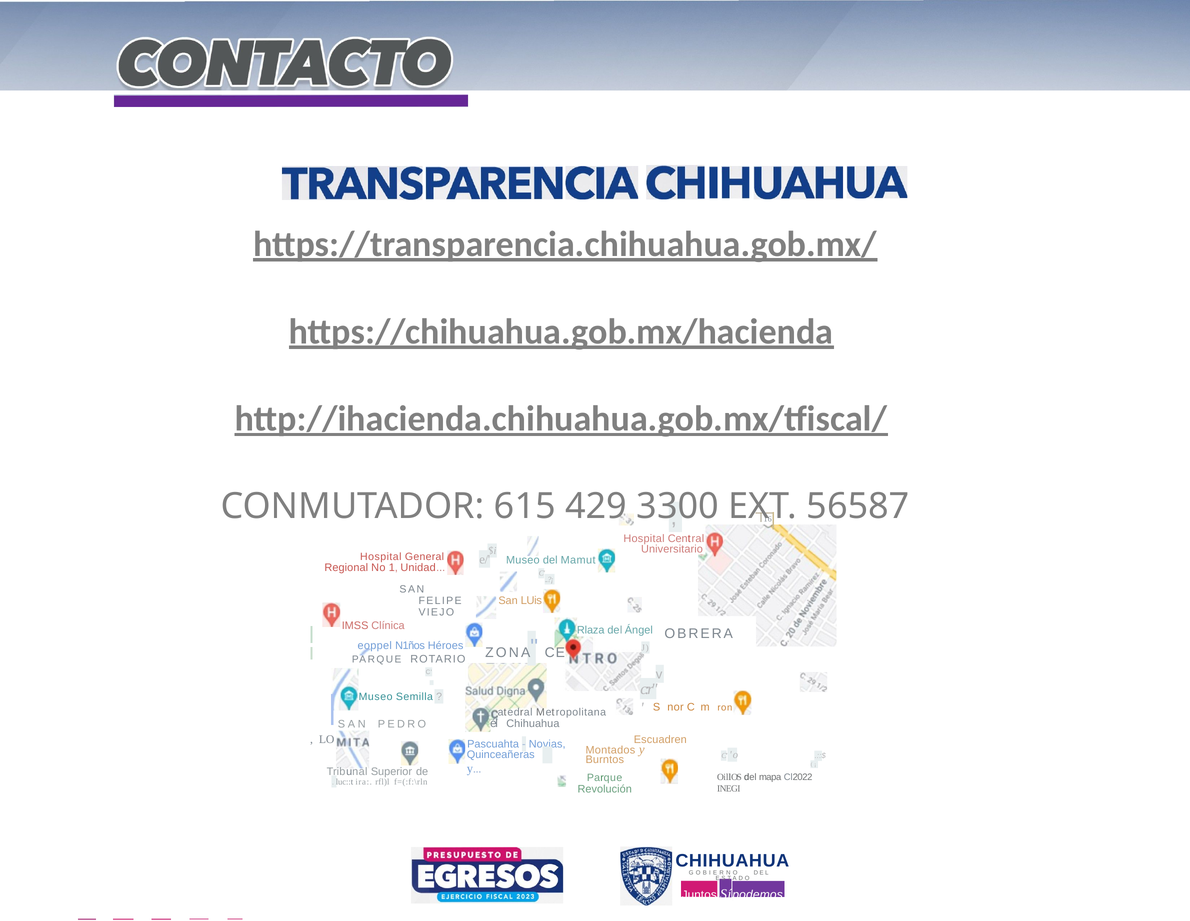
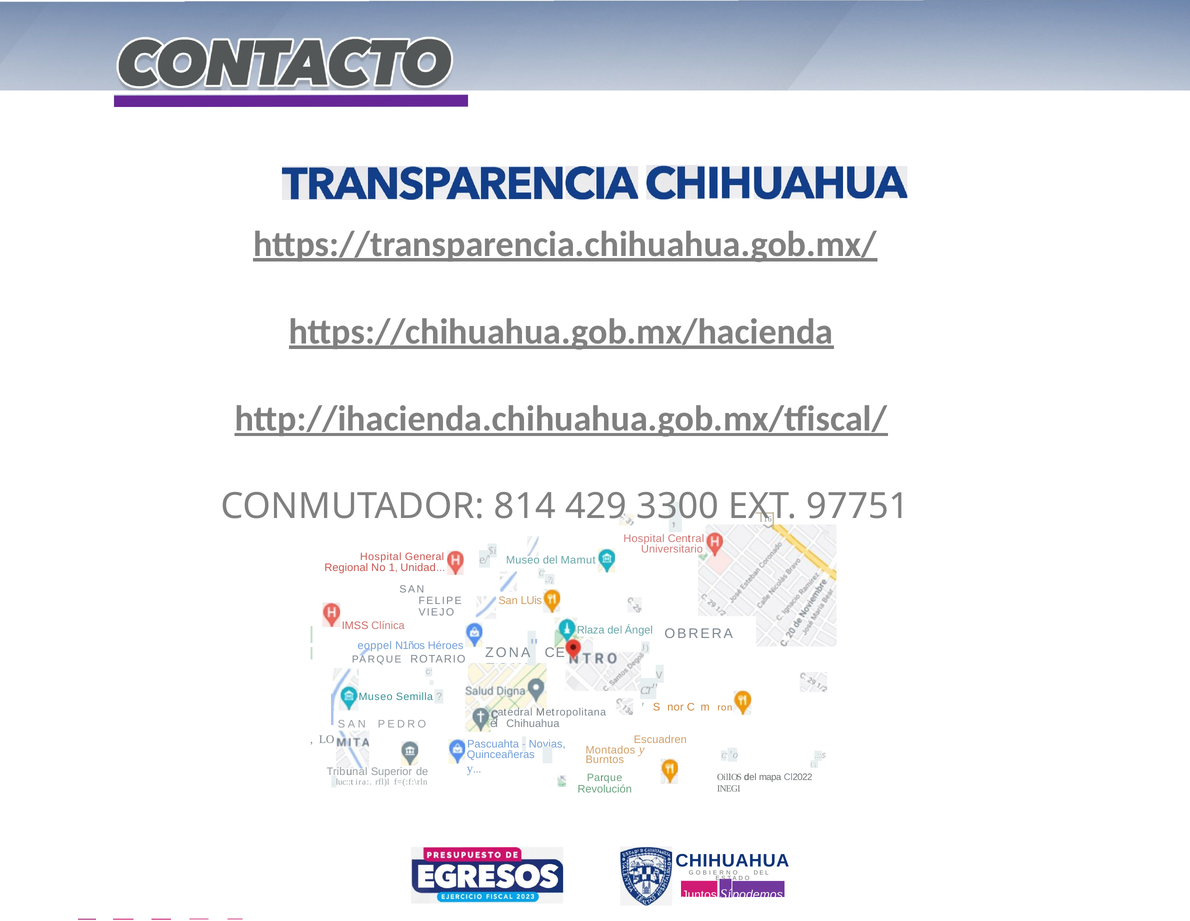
615: 615 -> 814 (525, 506)
56587: 56587 -> 97751 (858, 506)
